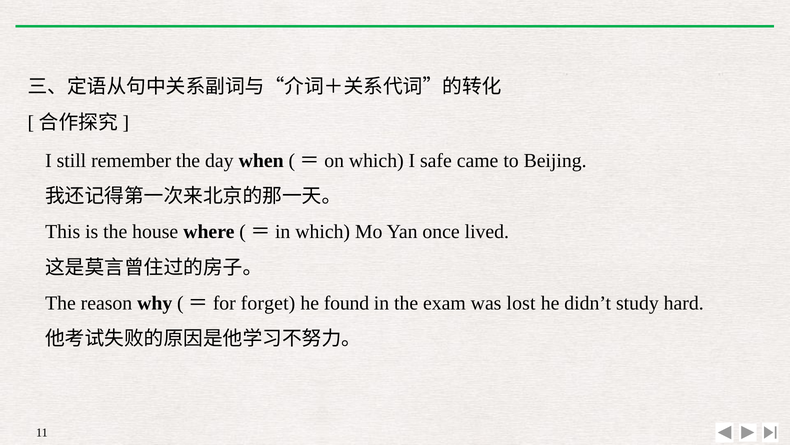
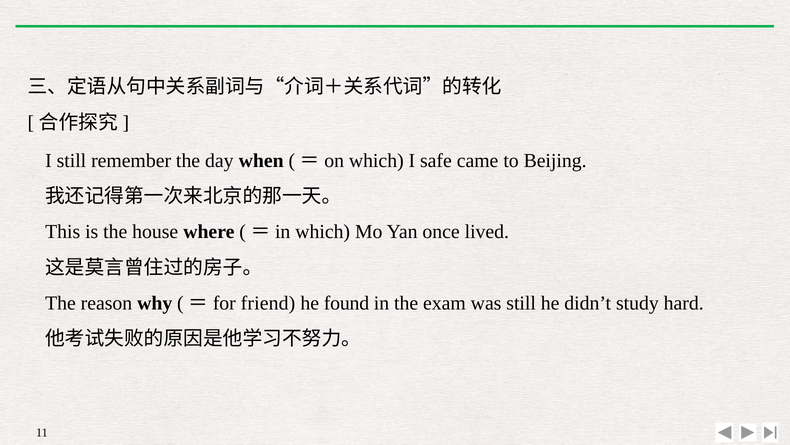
forget: forget -> friend (268, 303)
was lost: lost -> still (521, 303)
